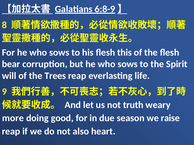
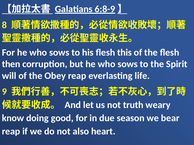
bear: bear -> then (11, 64)
Trees: Trees -> Obey (55, 76)
more: more -> know (13, 118)
raise: raise -> bear (170, 118)
